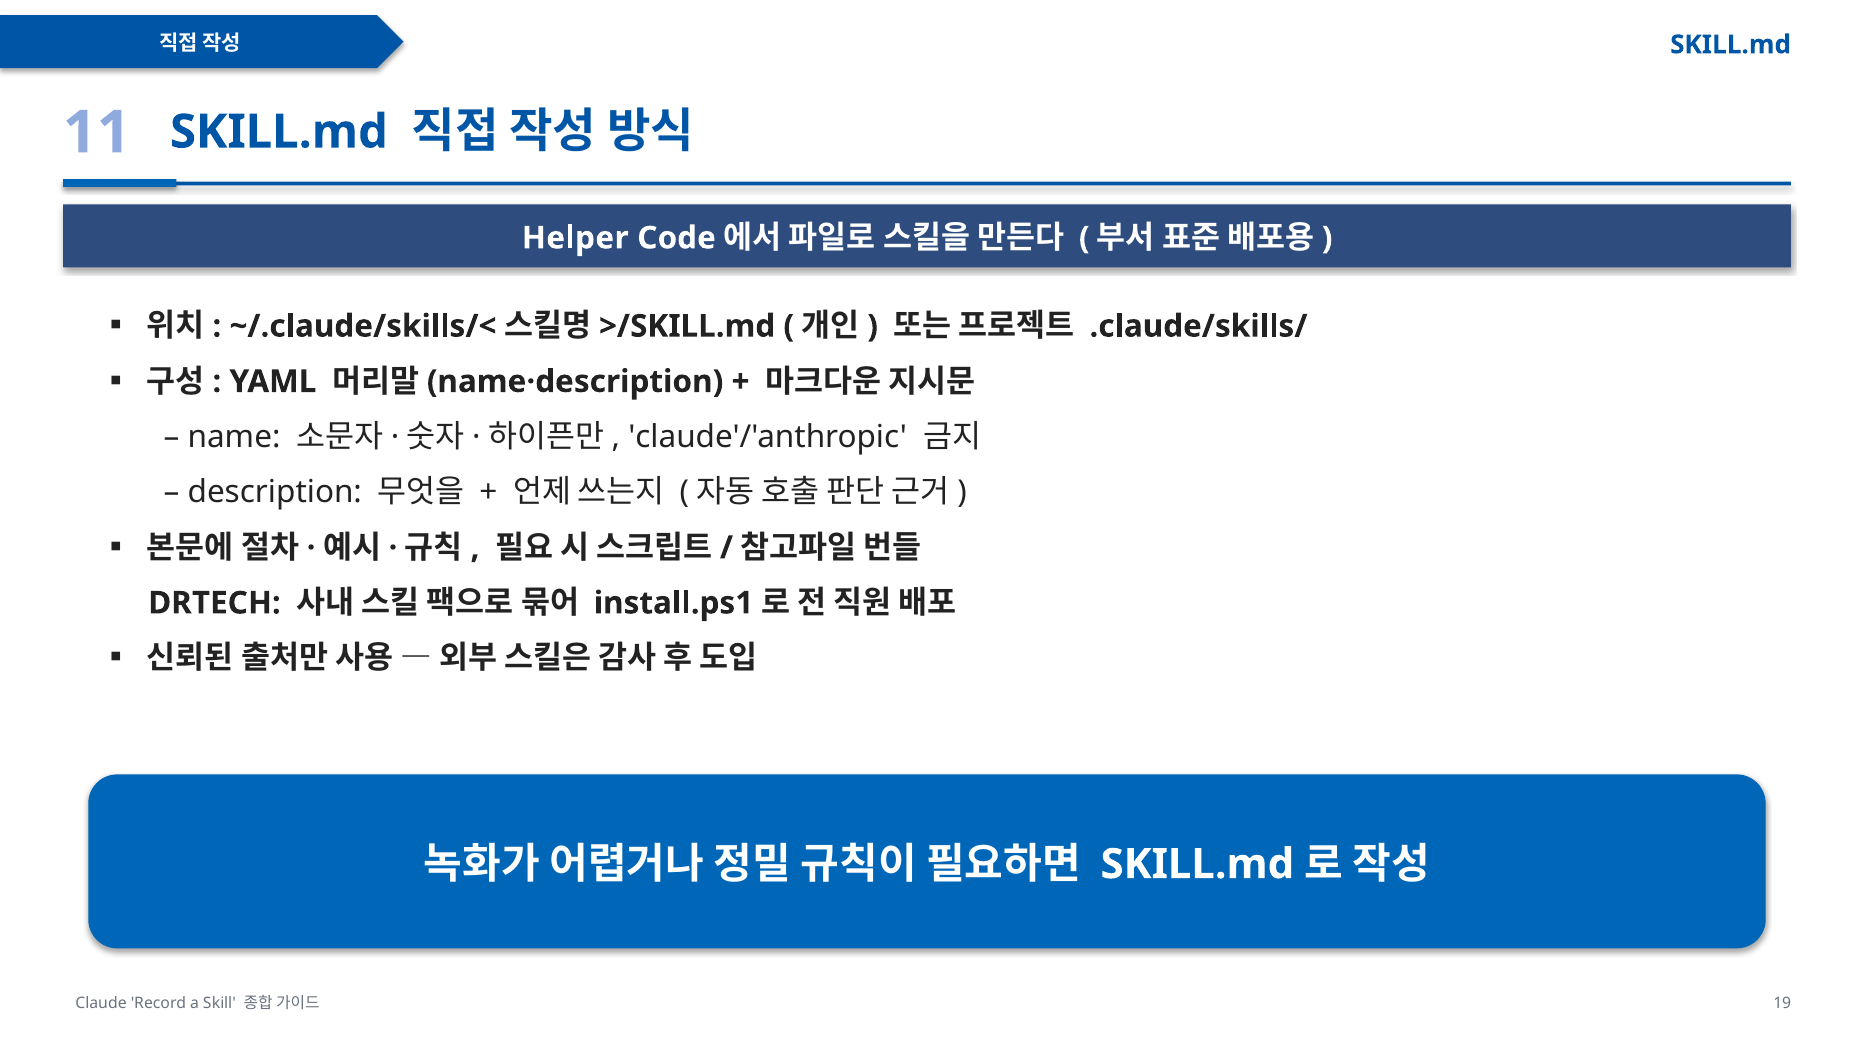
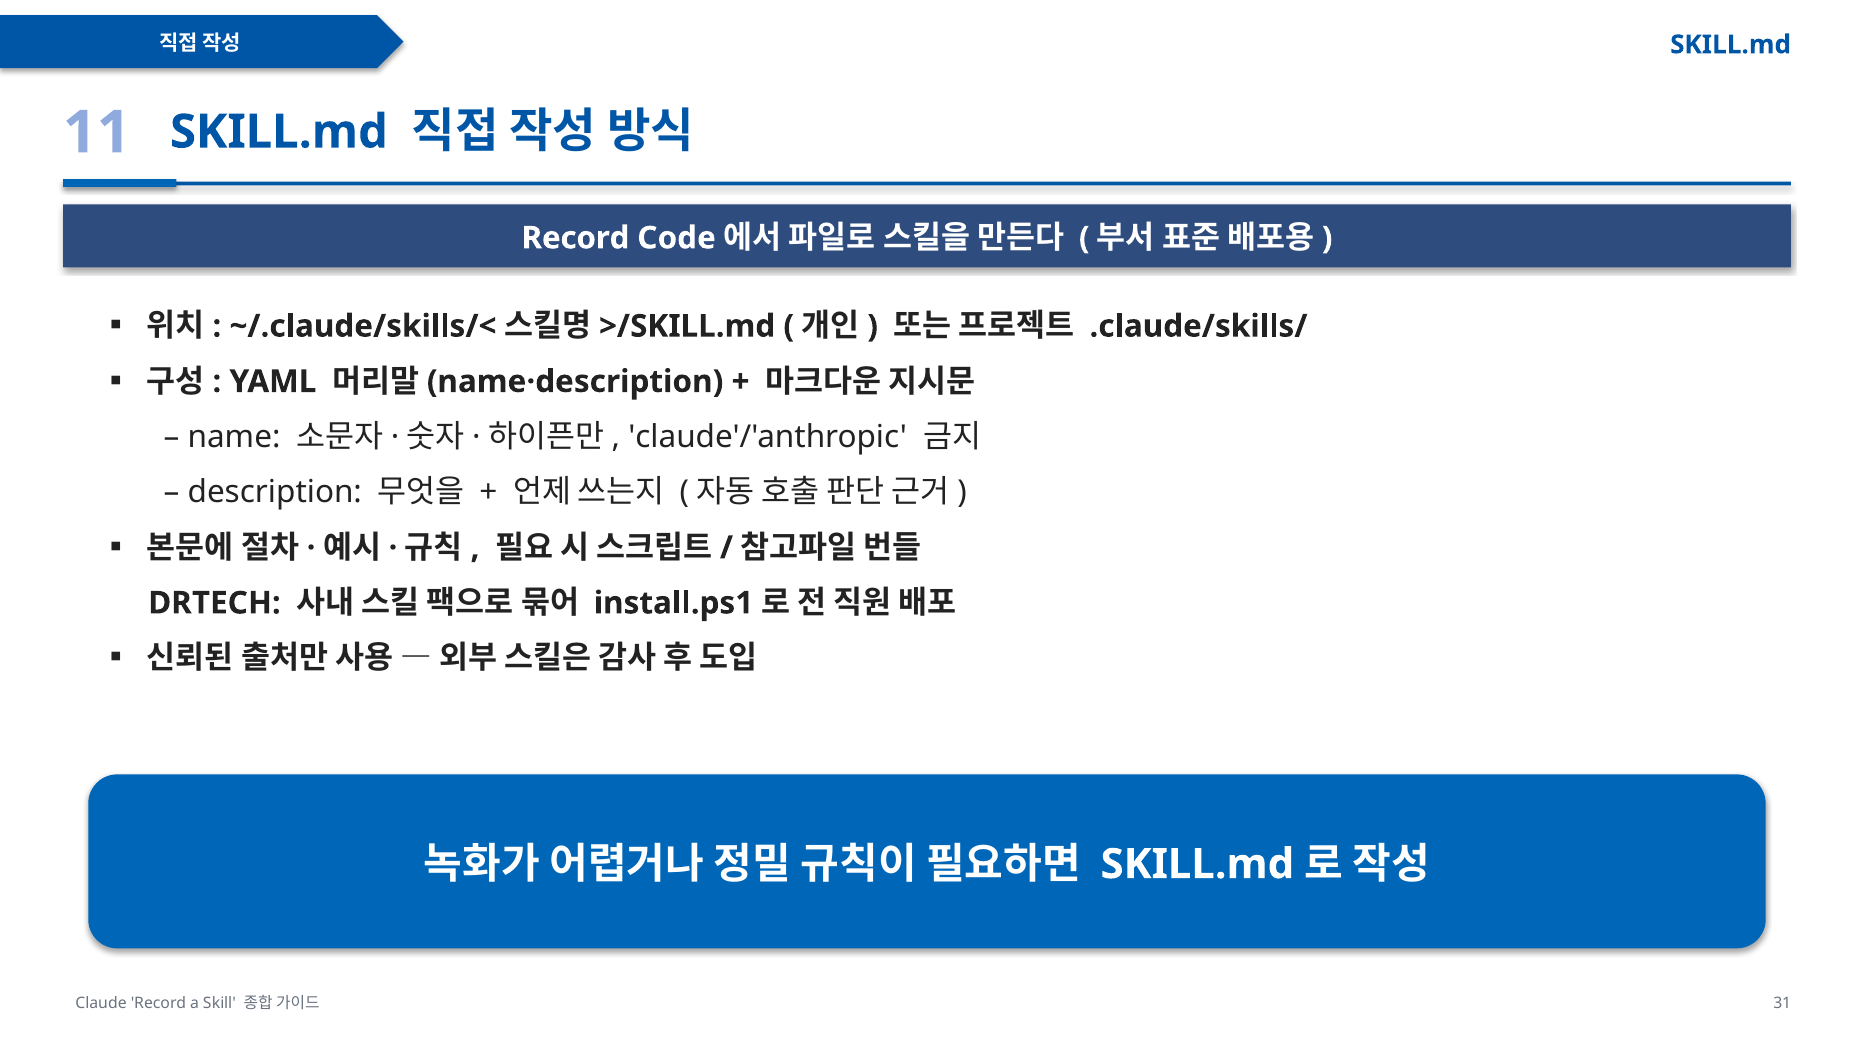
Helper: Helper -> Record (576, 238)
19: 19 -> 31 (1782, 1003)
